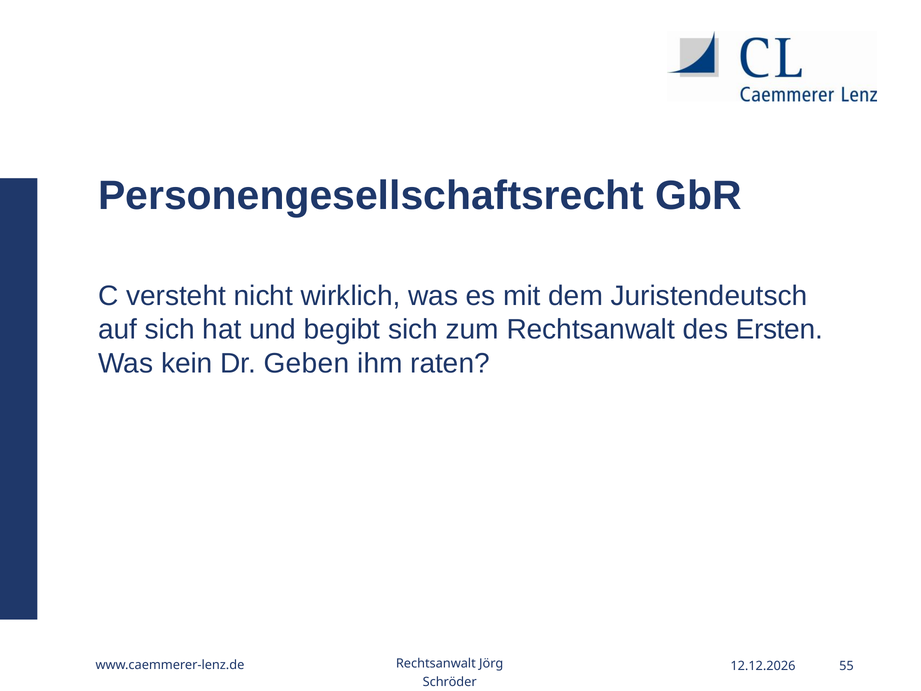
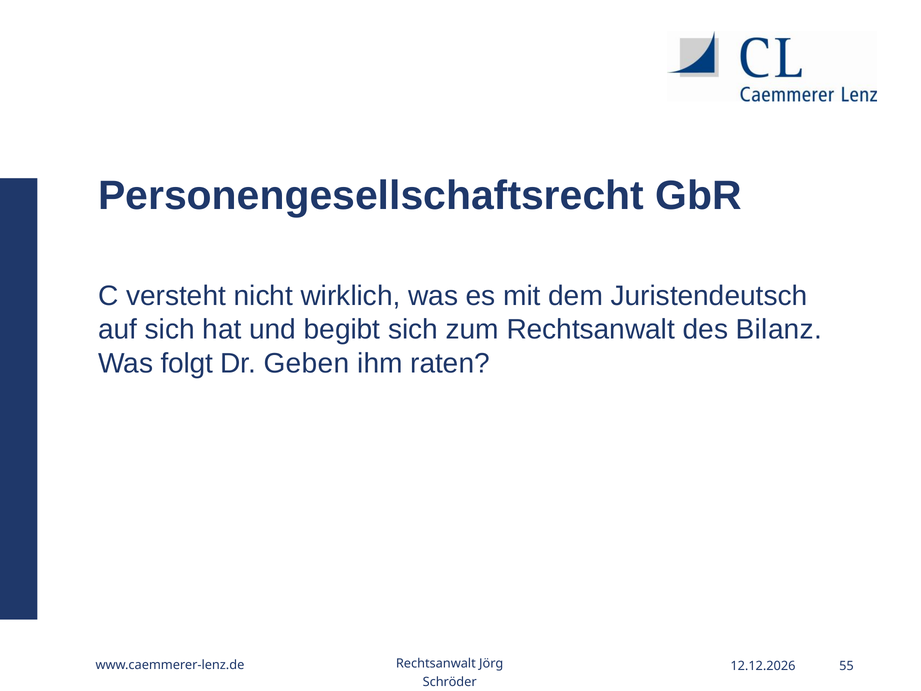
Ersten: Ersten -> Bilanz (779, 330)
kein: kein -> folgt (187, 363)
